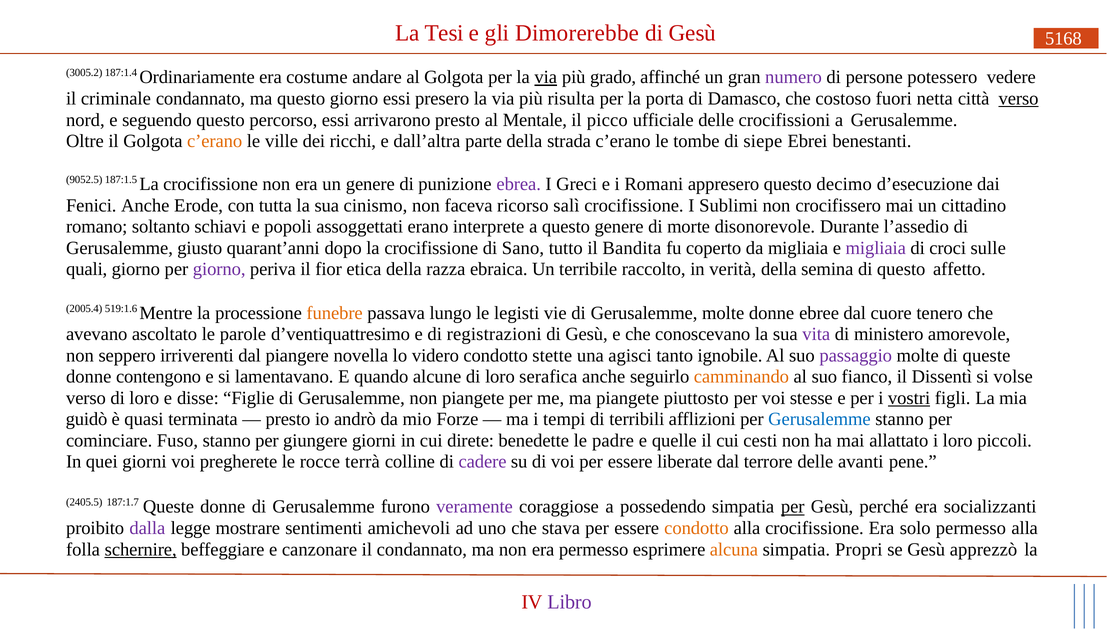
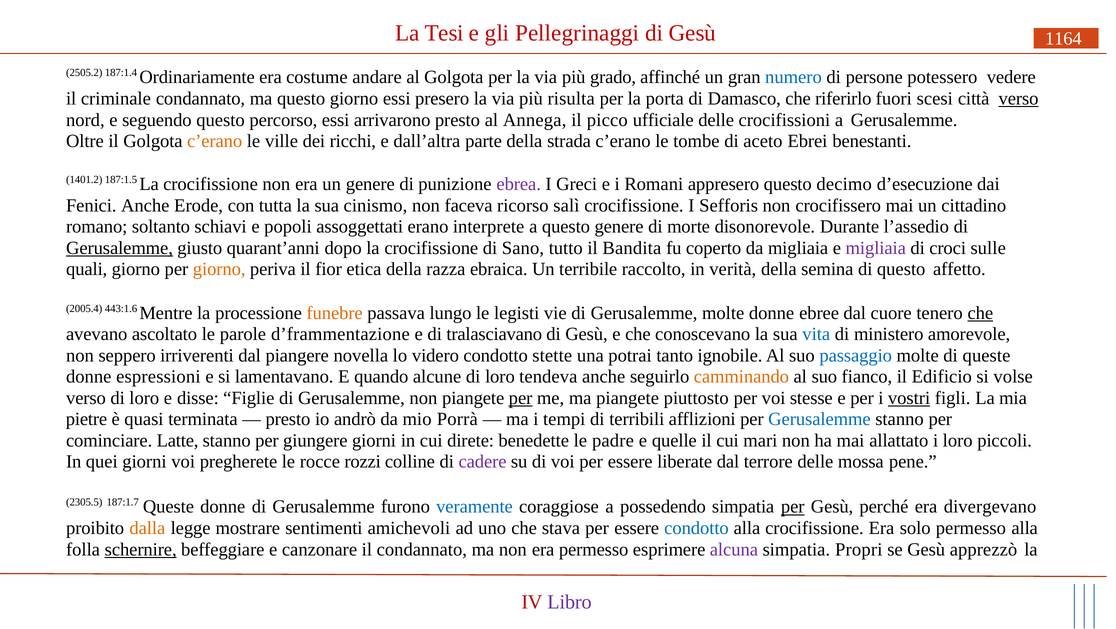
Dimorerebbe: Dimorerebbe -> Pellegrinaggi (577, 33)
5168: 5168 -> 1164 (1063, 38)
3005.2: 3005.2 -> 2505.2 (84, 73)
via underline: present -> none (546, 77)
numero colour: purple -> blue (793, 77)
costoso: costoso -> riferirlo (843, 99)
netta: netta -> scesi (935, 99)
Mentale: Mentale -> Annega (535, 120)
siepe: siepe -> aceto (763, 141)
9052.5: 9052.5 -> 1401.2 (84, 179)
Sublimi: Sublimi -> Sefforis (729, 205)
Gerusalemme underline: none -> present (119, 248)
giorno colour: purple -> orange (219, 269)
519:1.6: 519:1.6 -> 443:1.6 (121, 308)
che underline: none -> present (980, 313)
d’ventiquattresimo: d’ventiquattresimo -> d’frammentazione (340, 334)
registrazioni: registrazioni -> tralasciavano (494, 334)
vita colour: purple -> blue (816, 334)
agisci: agisci -> potrai (630, 355)
passaggio colour: purple -> blue (856, 355)
contengono: contengono -> espressioni (158, 377)
serafica: serafica -> tendeva (548, 377)
Dissentì: Dissentì -> Edificio (942, 377)
per underline: none -> present (521, 398)
guidò: guidò -> pietre (87, 419)
Forze: Forze -> Porrà (457, 419)
Fuso: Fuso -> Latte (178, 440)
cesti: cesti -> mari (760, 440)
terrà: terrà -> rozzi (363, 461)
avanti: avanti -> mossa (861, 461)
2405.5: 2405.5 -> 2305.5 (84, 502)
veramente colour: purple -> blue (474, 506)
socializzanti: socializzanti -> divergevano (990, 506)
dalla colour: purple -> orange (147, 528)
condotto colour: orange -> blue (697, 528)
alcuna colour: orange -> purple (734, 549)
